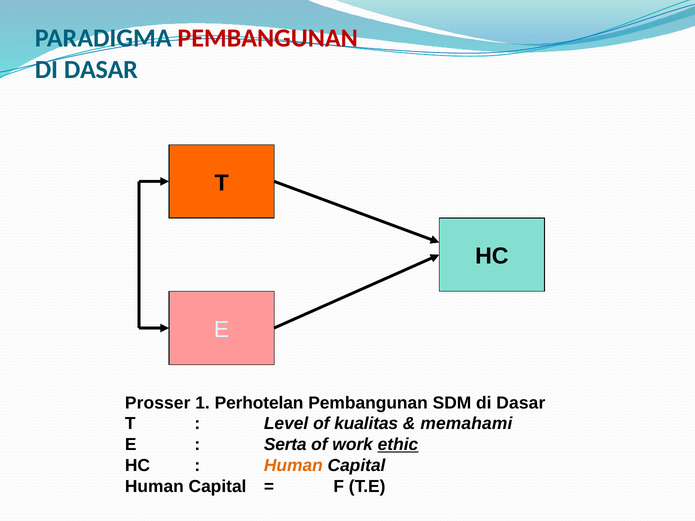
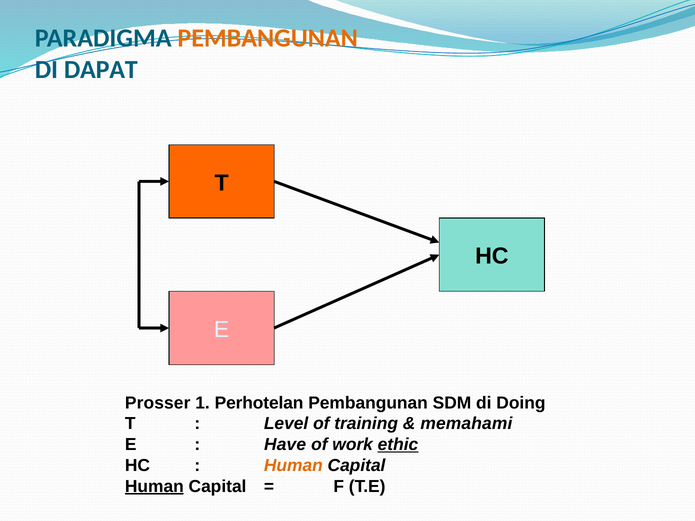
PEMBANGUNAN colour: red -> orange (268, 38)
DASAR: DASAR -> DAPAT (101, 70)
SDM di Dasar: Dasar -> Doing (521, 403)
kualitas: kualitas -> training (366, 424)
Serta: Serta -> Have (285, 445)
Human underline: none -> present (154, 487)
